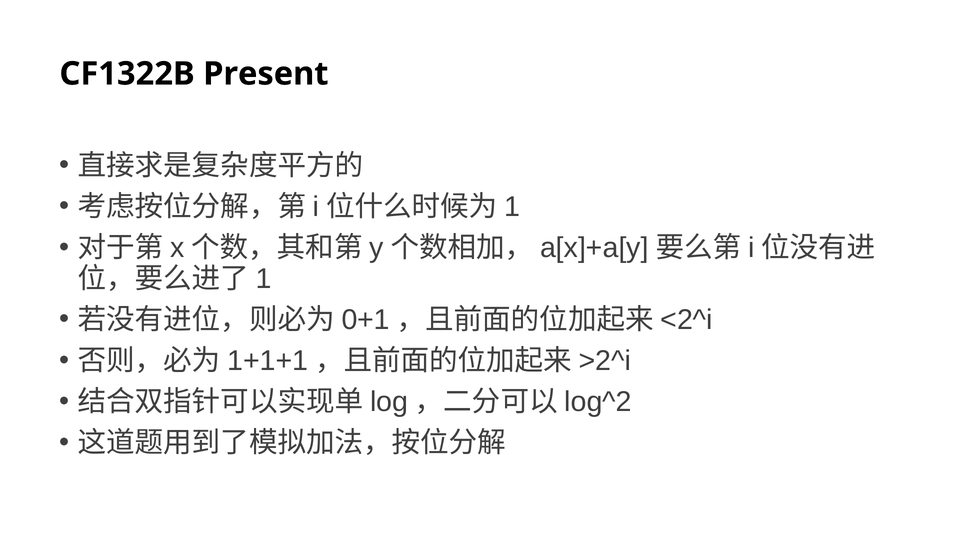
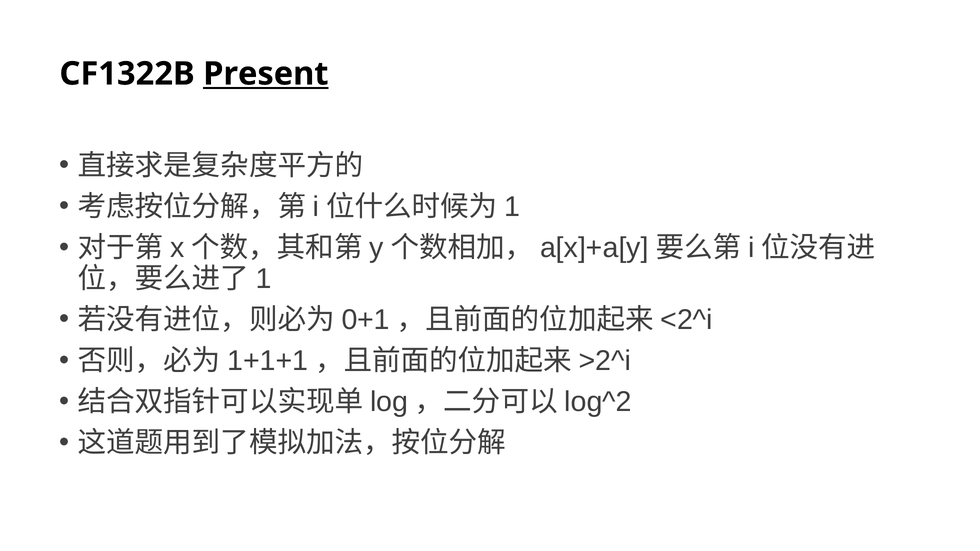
Present underline: none -> present (266, 74)
